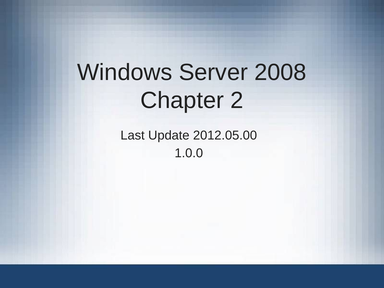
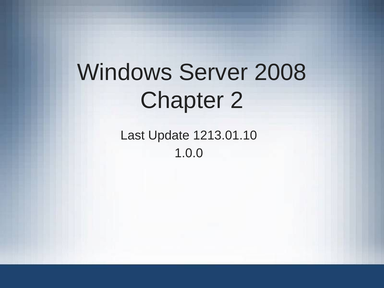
2012.05.00: 2012.05.00 -> 1213.01.10 (225, 135)
